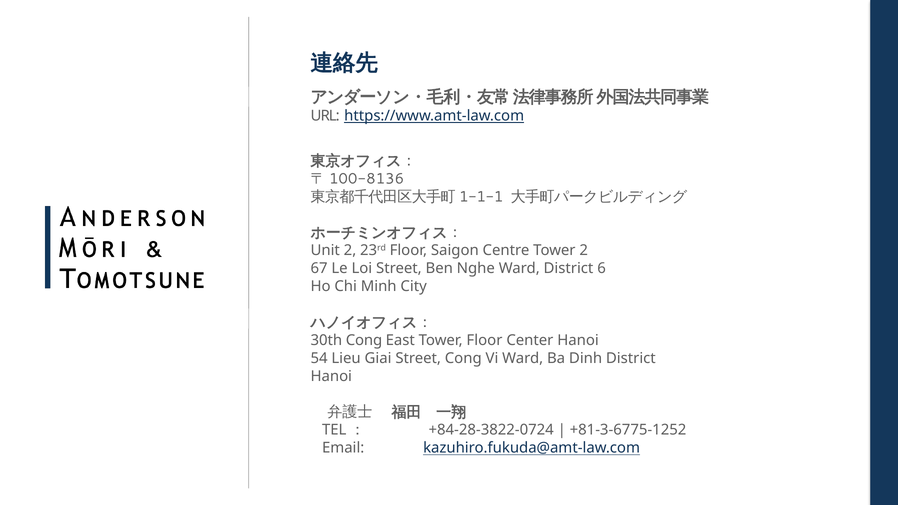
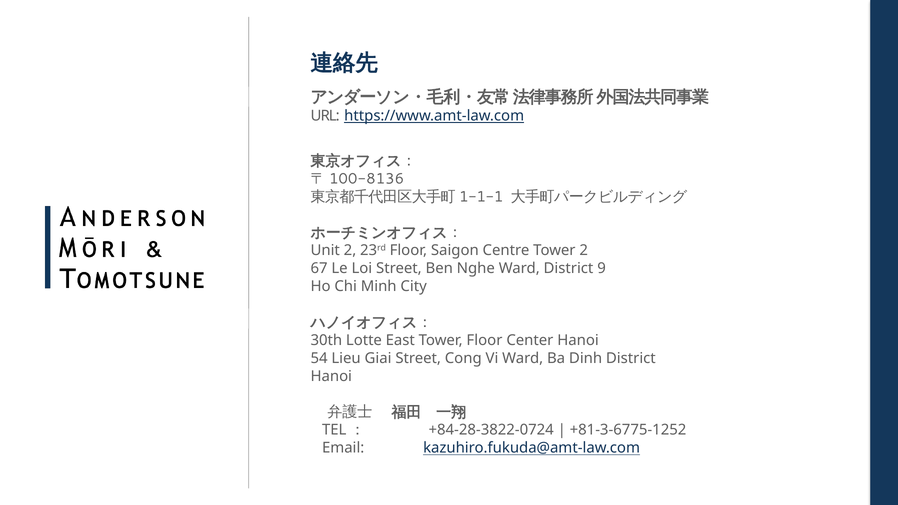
6: 6 -> 9 (602, 269)
30th Cong: Cong -> Lotte (364, 340)
